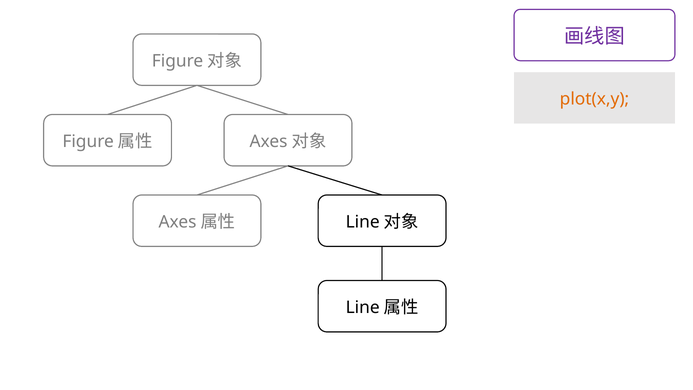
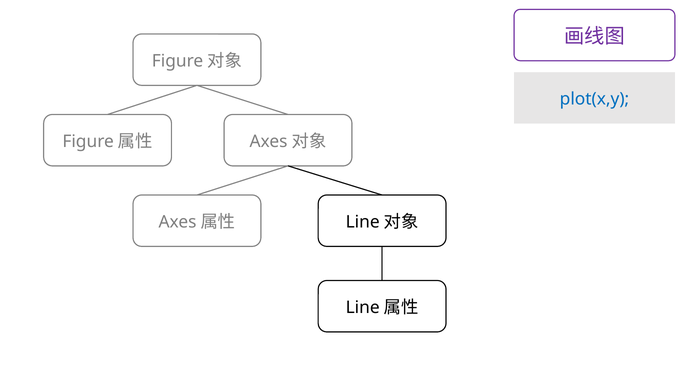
plot(x,y colour: orange -> blue (595, 99)
